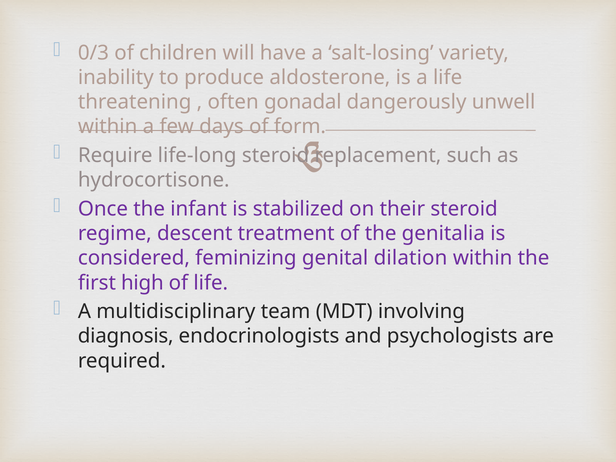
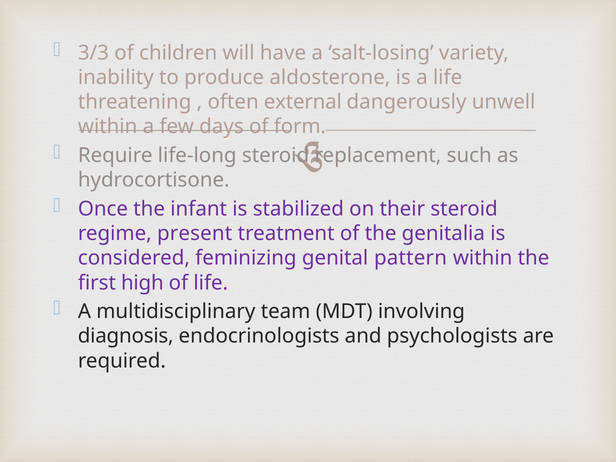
0/3: 0/3 -> 3/3 (93, 53)
gonadal: gonadal -> external (303, 102)
descent: descent -> present (195, 233)
dilation: dilation -> pattern (411, 258)
